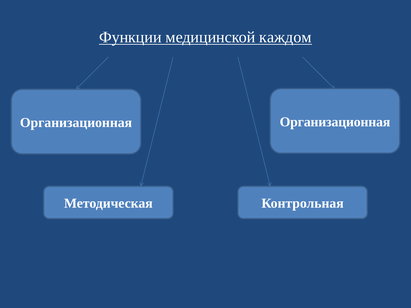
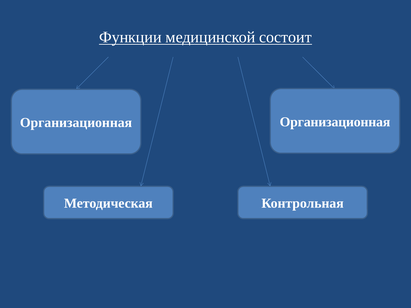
каждом: каждом -> состоит (285, 37)
